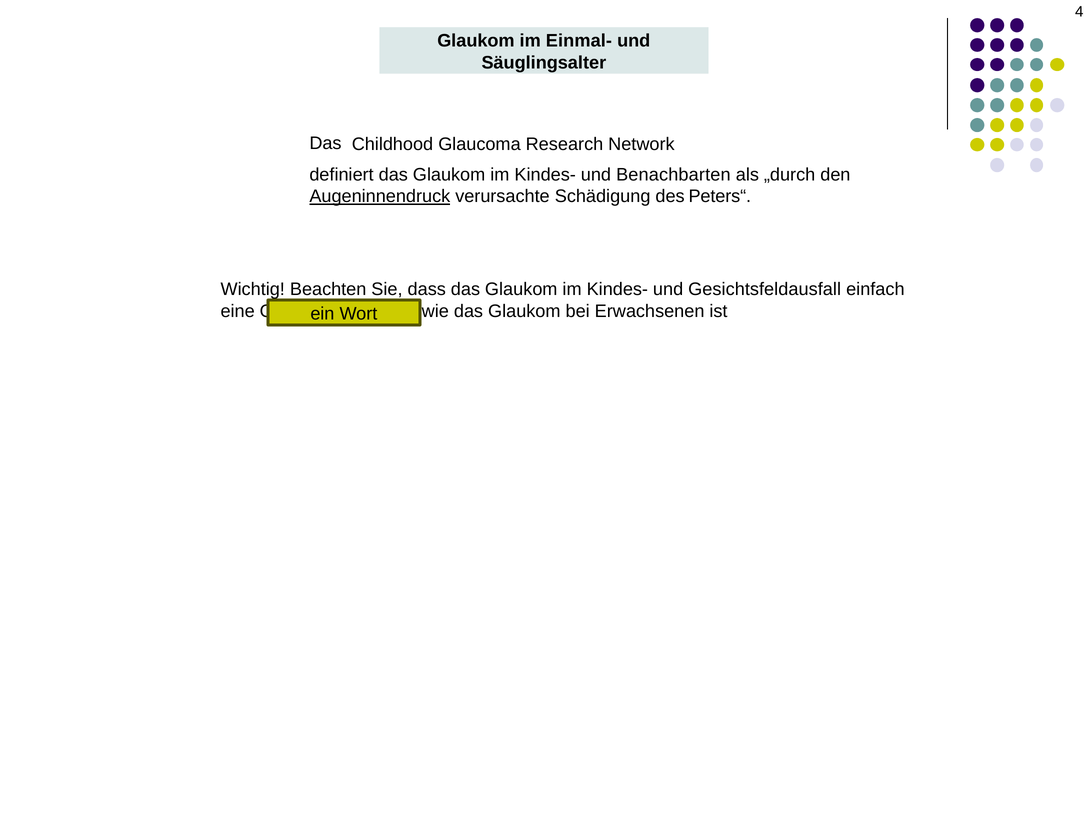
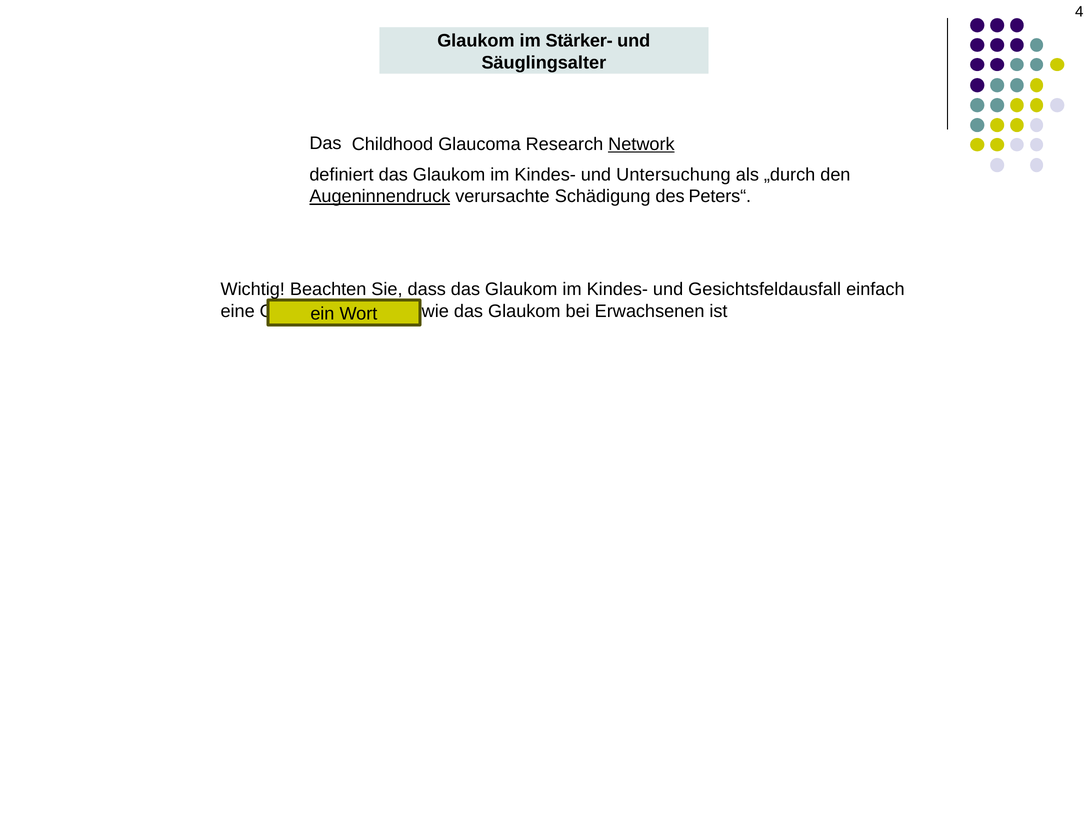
Einmal-: Einmal- -> Stärker- (579, 41)
Network underline: none -> present (641, 144)
Benachbarten: Benachbarten -> Untersuchung (673, 175)
